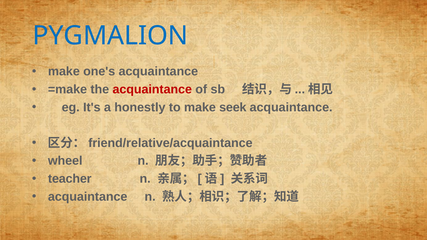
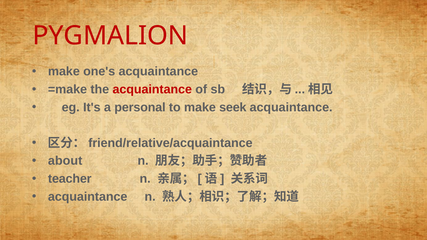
PYGMALION colour: blue -> red (110, 36)
honestly: honestly -> personal (140, 107)
wheel: wheel -> about (65, 161)
